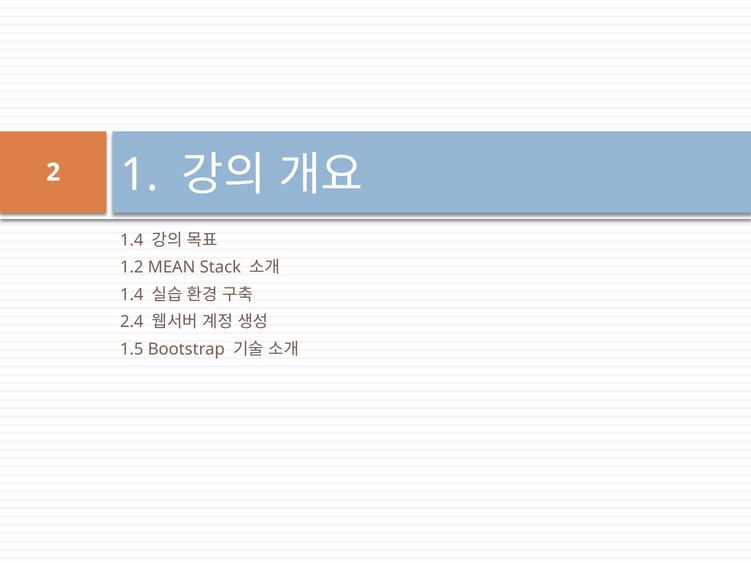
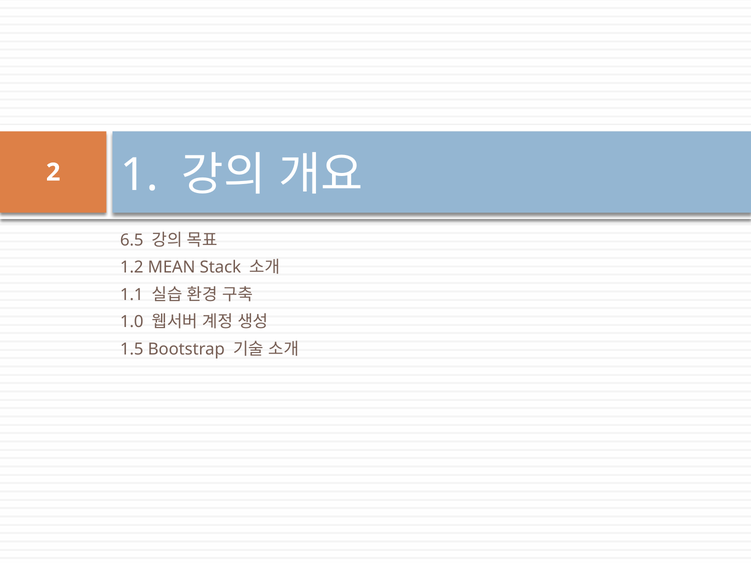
1.4: 1.4 -> 6.5 (132, 240)
1.4: 1.4 -> 1.1 (132, 295)
2.4: 2.4 -> 1.0 (132, 322)
